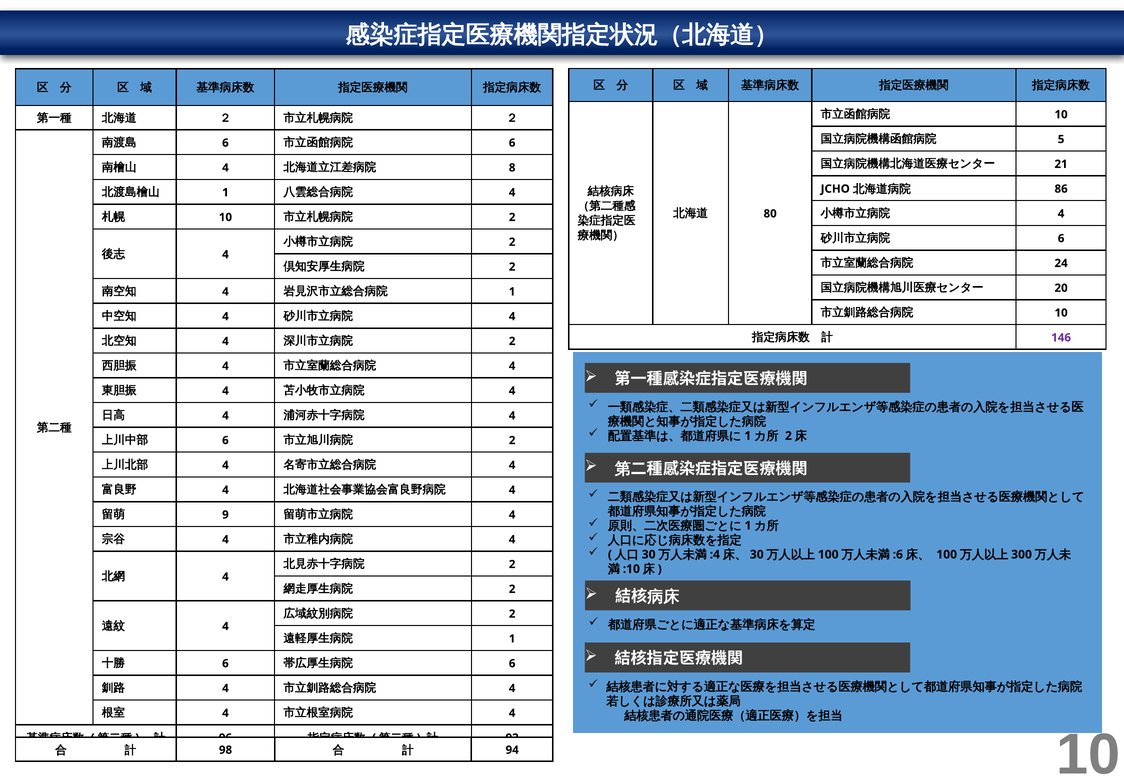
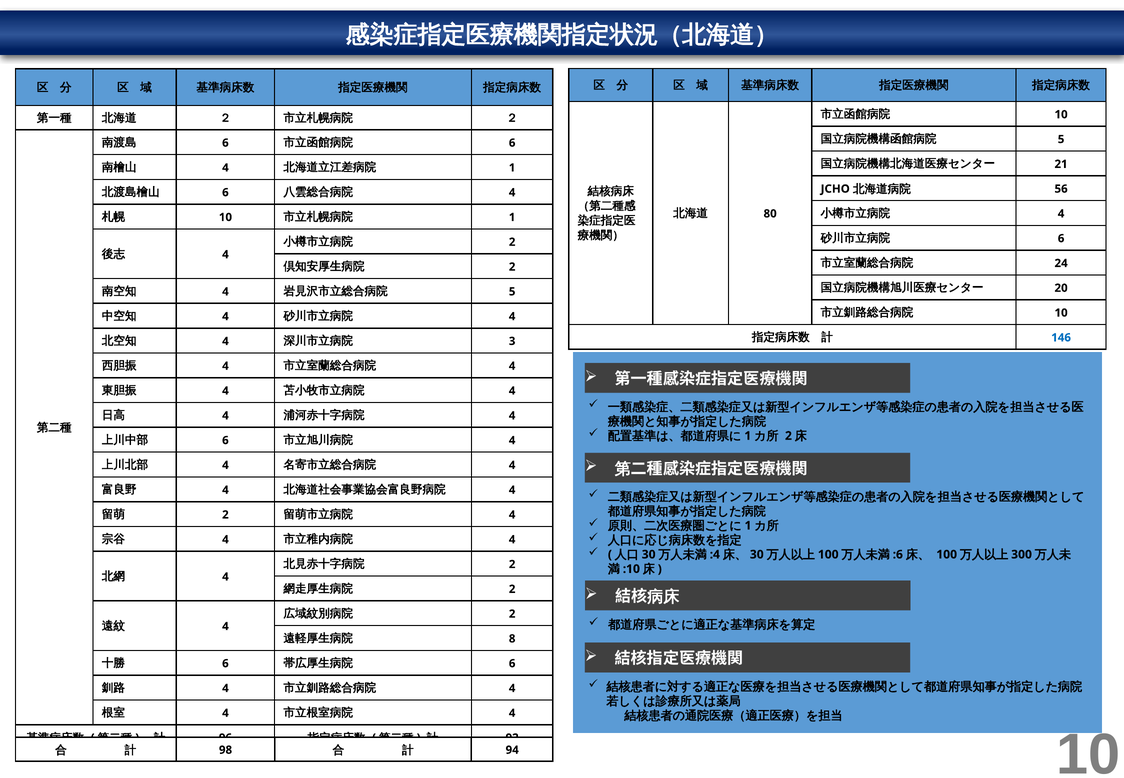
8: 8 -> 1 (512, 168)
86: 86 -> 56 (1061, 189)
1: 1 -> 6 (225, 193)
2: 2 -> 1 (512, 217)
1: 1 -> 5 (512, 292)
146 colour: purple -> blue (1061, 338)
2: 2 -> 3 (512, 341)
2: 2 -> 4 (512, 440)
9: 9 -> 2 (225, 515)
1: 1 -> 8 (512, 639)
